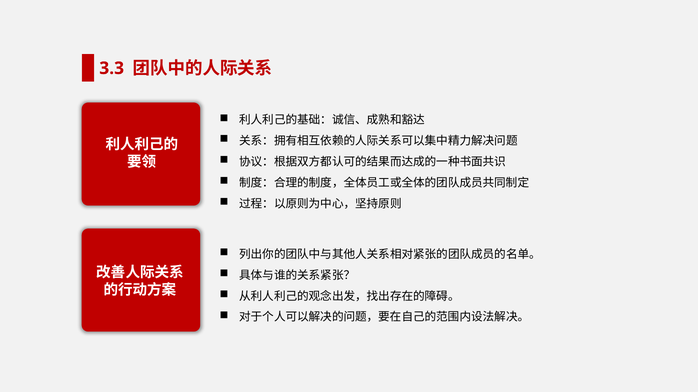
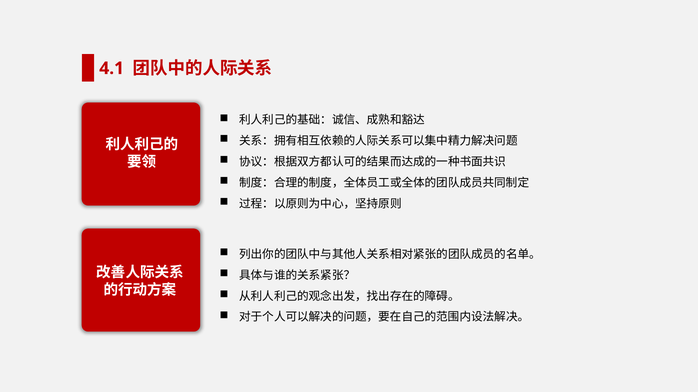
3.3: 3.3 -> 4.1 (112, 68)
